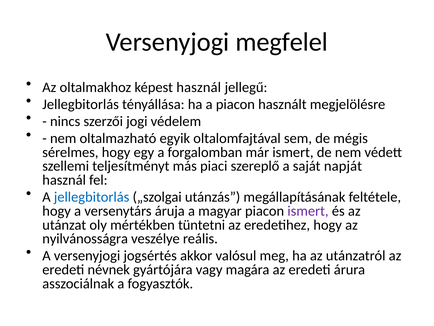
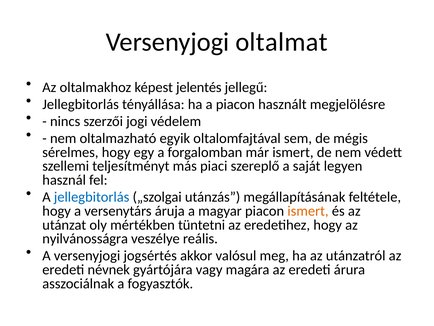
megfelel: megfelel -> oltalmat (281, 42)
képest használ: használ -> jelentés (199, 87)
napját: napját -> legyen (343, 166)
ismert colour: purple -> orange (308, 211)
